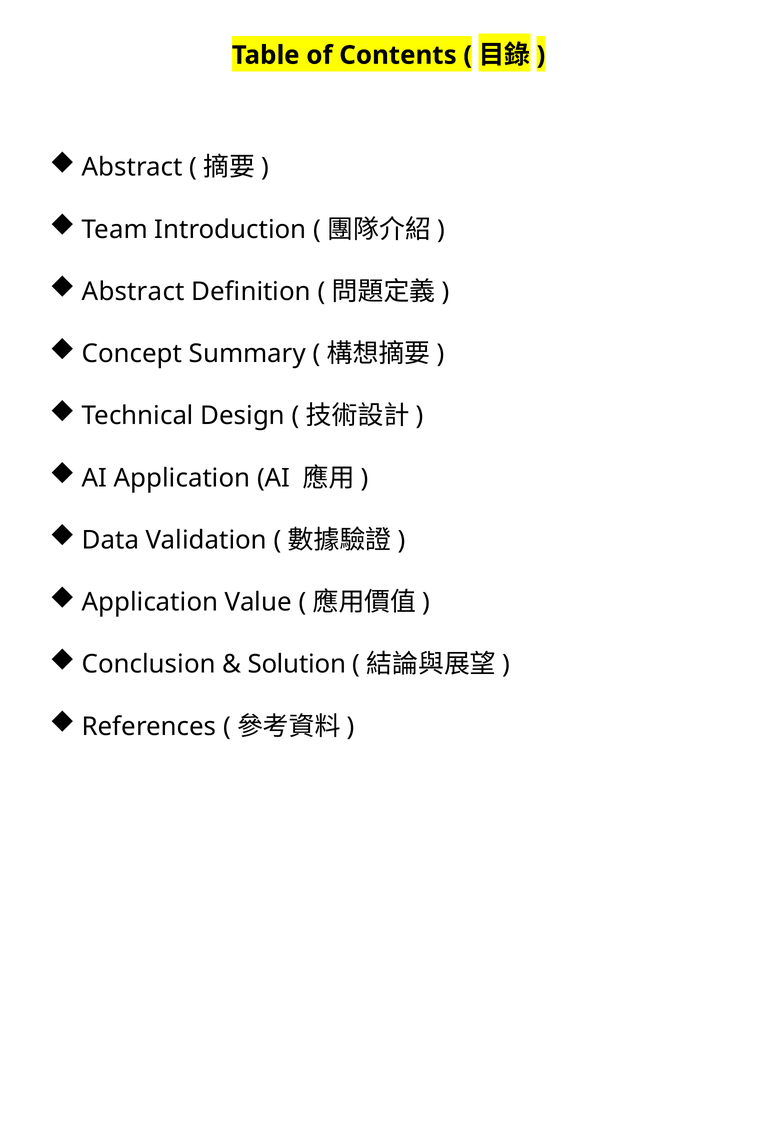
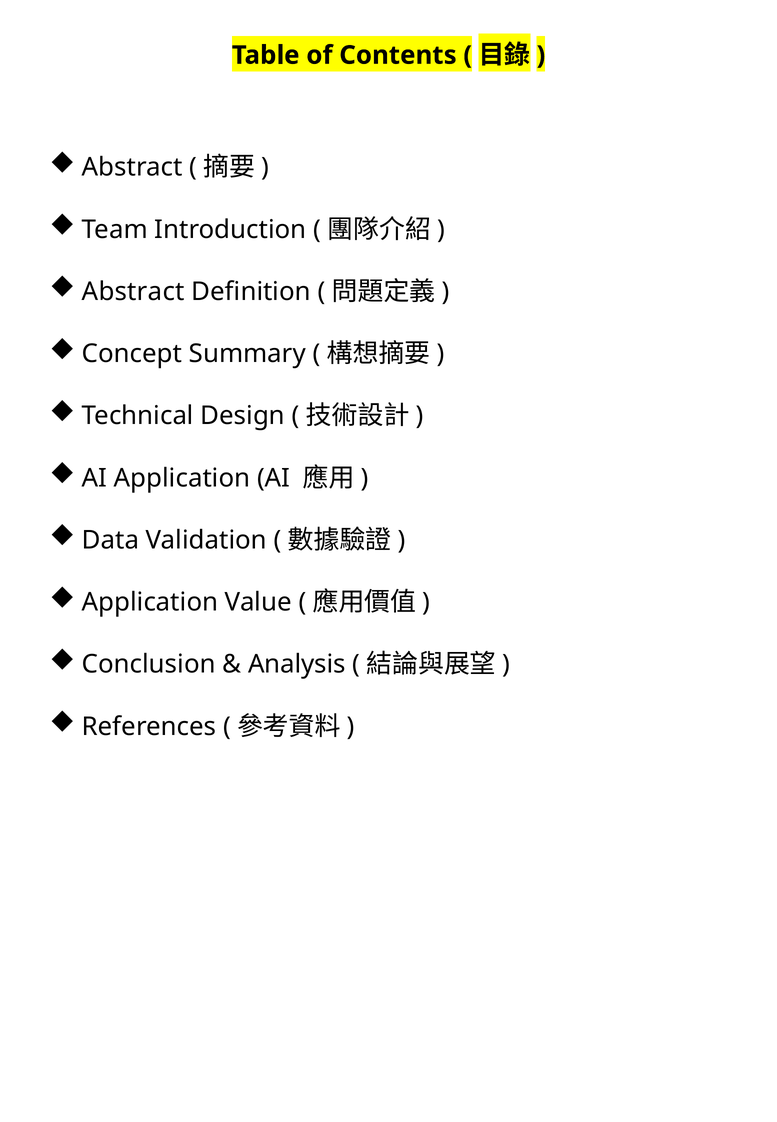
Solution: Solution -> Analysis (297, 665)
